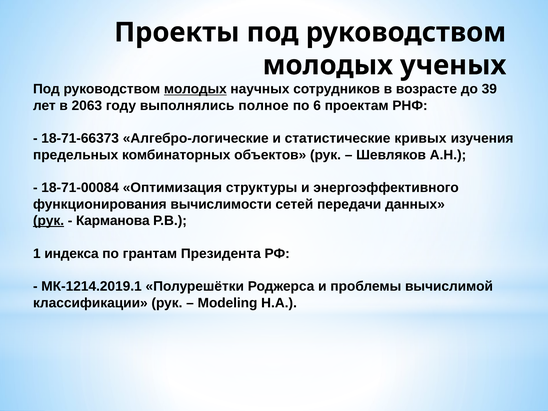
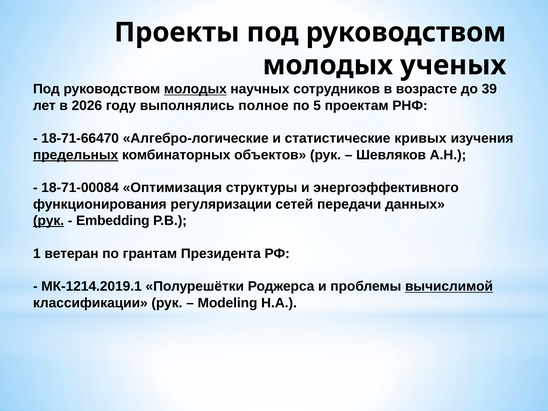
2063: 2063 -> 2026 (87, 106)
6: 6 -> 5 (317, 106)
18-71-66373: 18-71-66373 -> 18-71-66470 (80, 138)
предельных underline: none -> present (76, 155)
вычислимости: вычислимости -> регуляризации (221, 204)
Карманова: Карманова -> Embedding (113, 221)
индекса: индекса -> ветеран (71, 254)
вычислимой underline: none -> present (449, 286)
